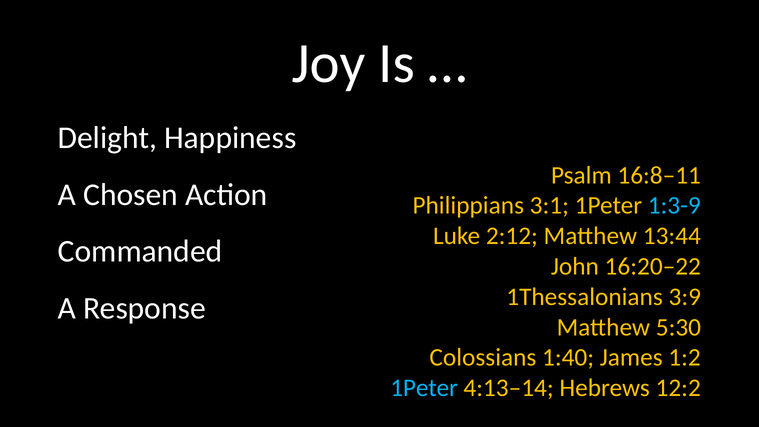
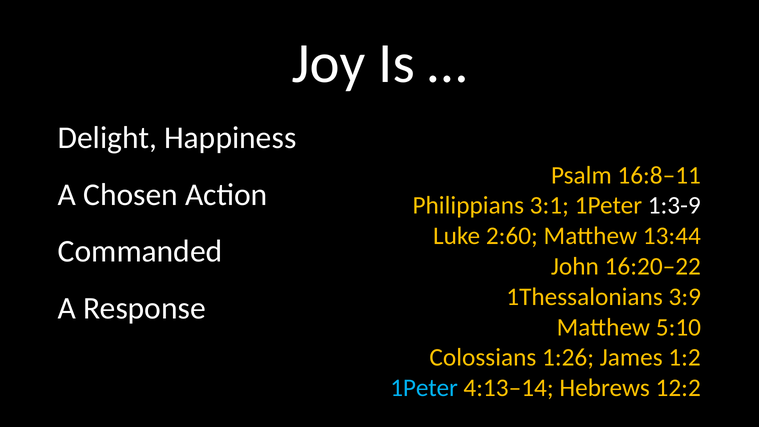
1:3-9 colour: light blue -> white (674, 206)
2:12: 2:12 -> 2:60 (512, 236)
5:30: 5:30 -> 5:10 (678, 327)
1:40: 1:40 -> 1:26 (568, 358)
